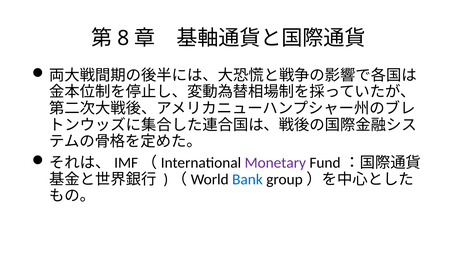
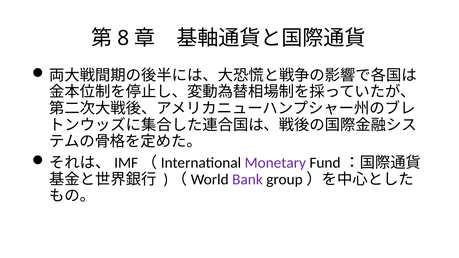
Bank colour: blue -> purple (247, 179)
